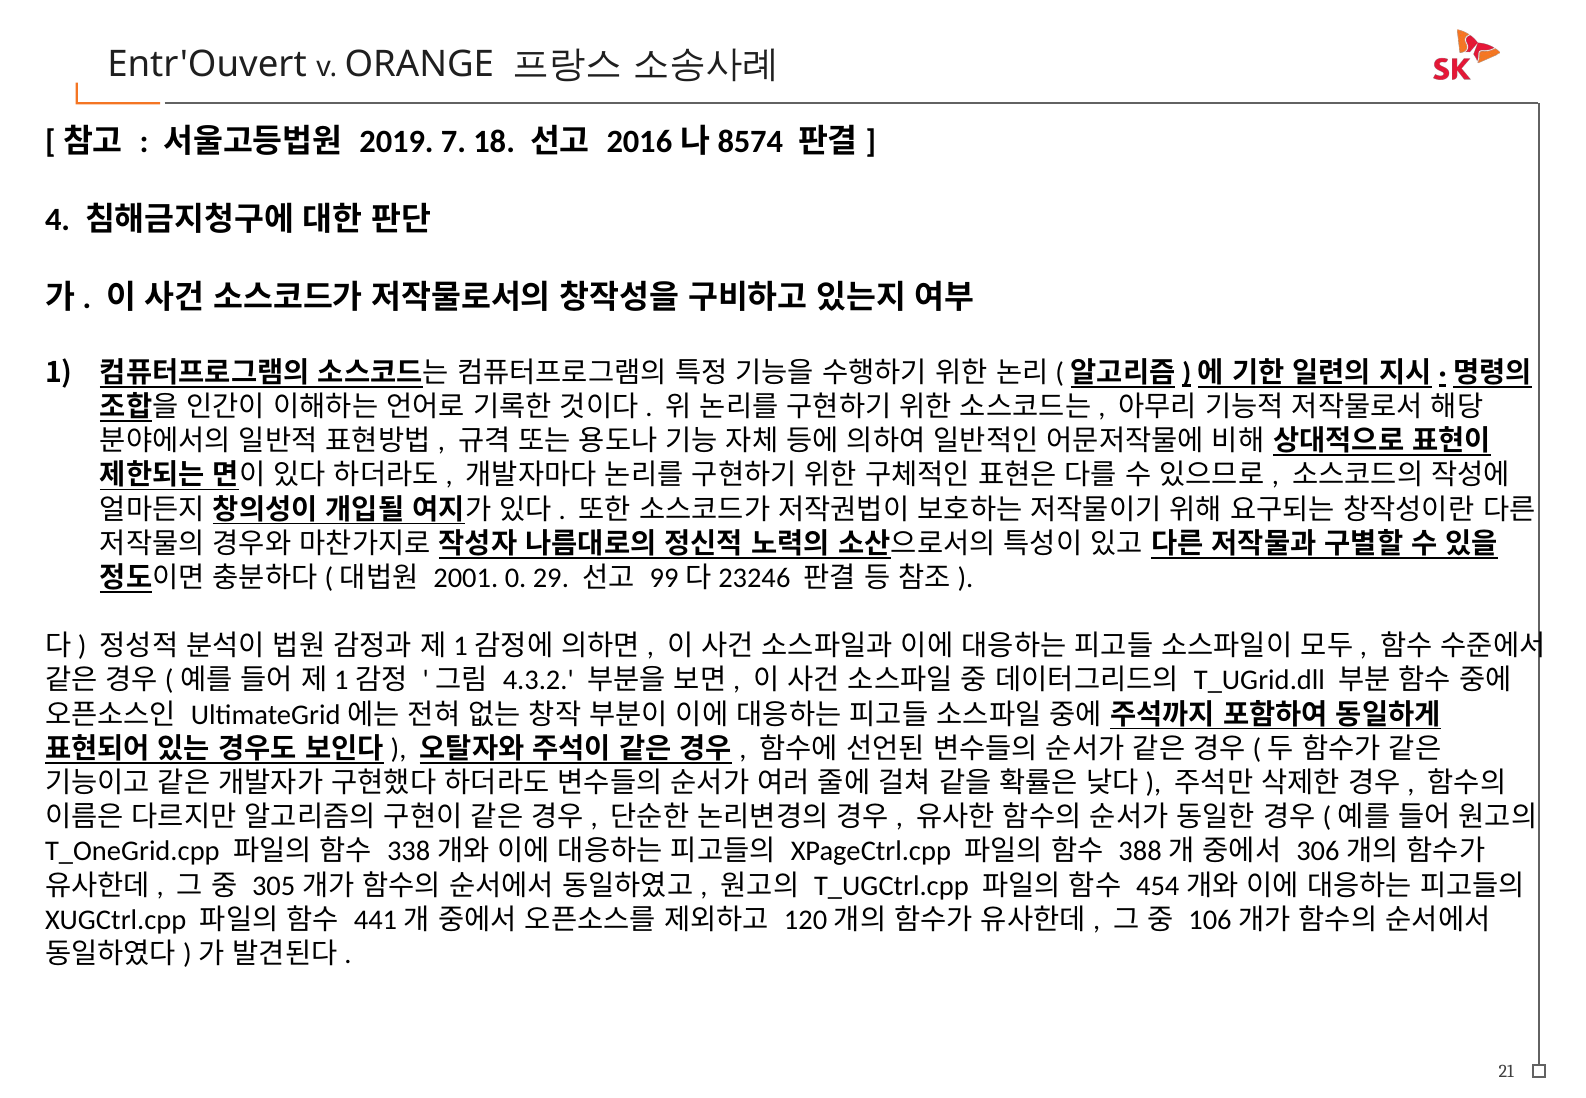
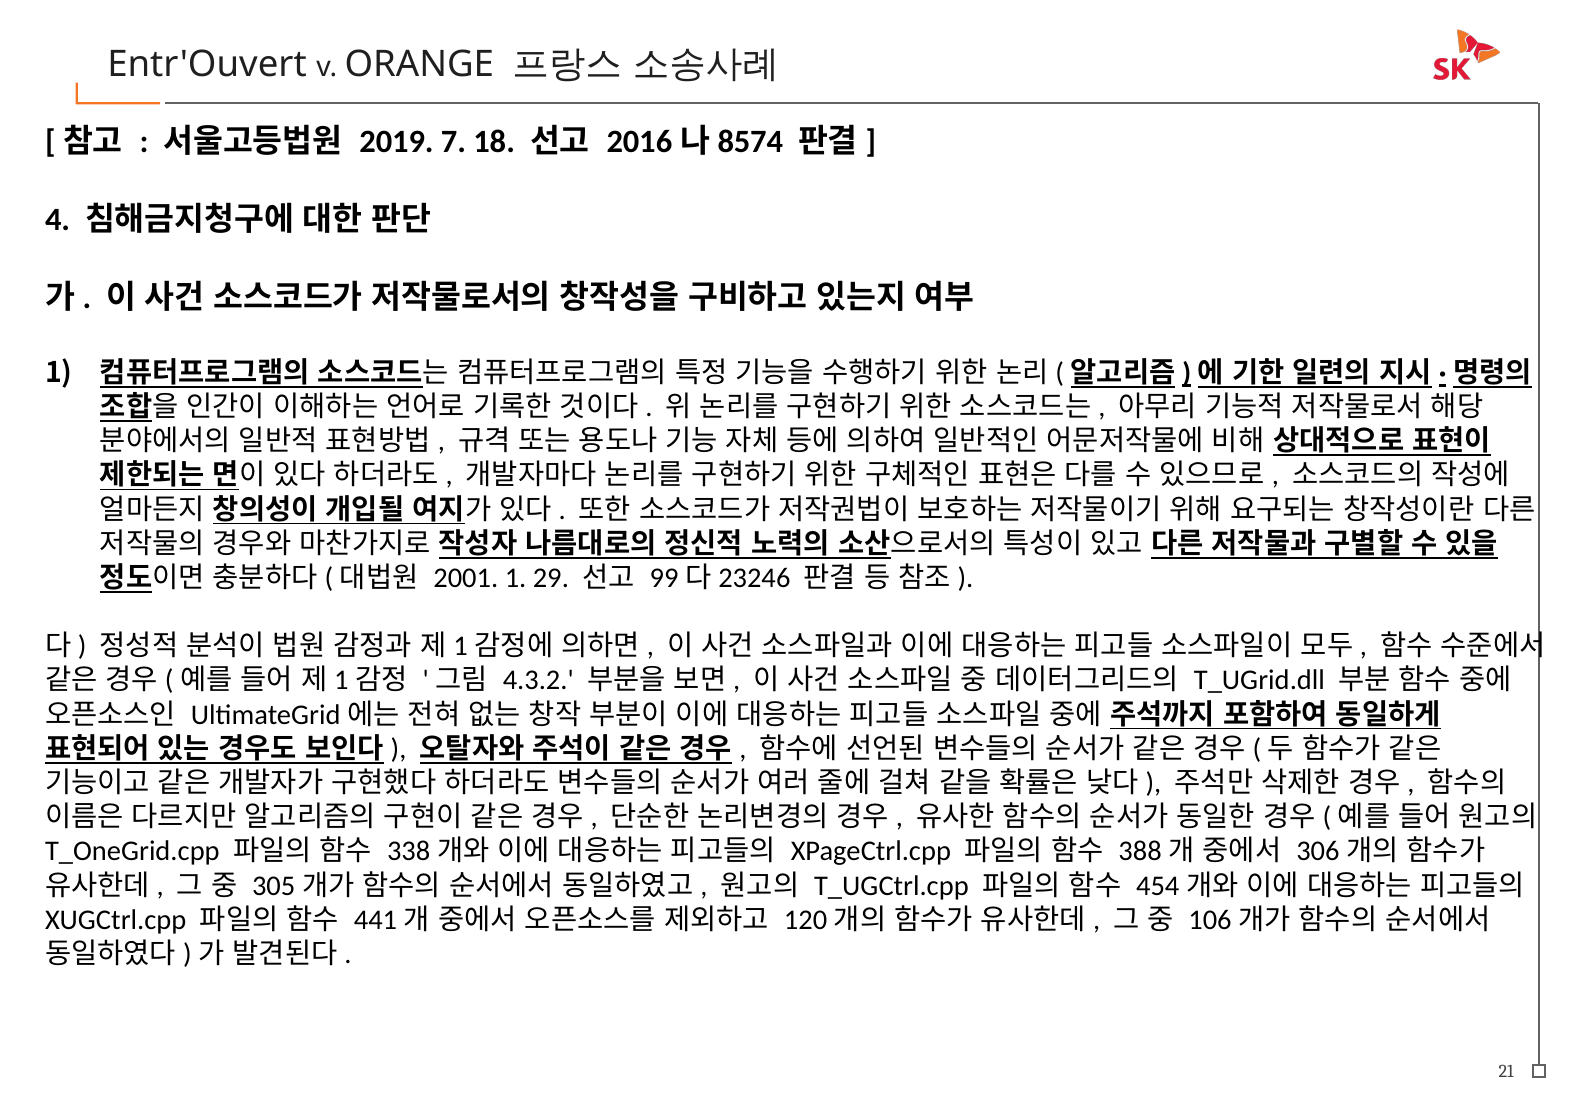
2001 0: 0 -> 1 (516, 578)
